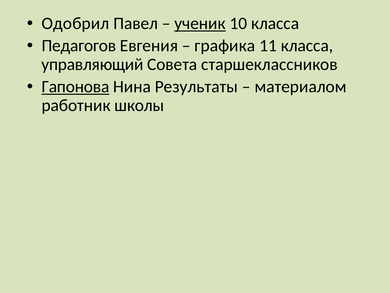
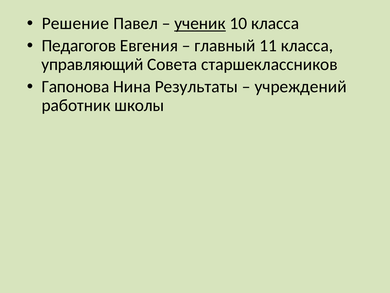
Одобрил: Одобрил -> Решение (75, 23)
графика: графика -> главный (225, 46)
Гапонова underline: present -> none (75, 87)
материалом: материалом -> учреждений (301, 87)
